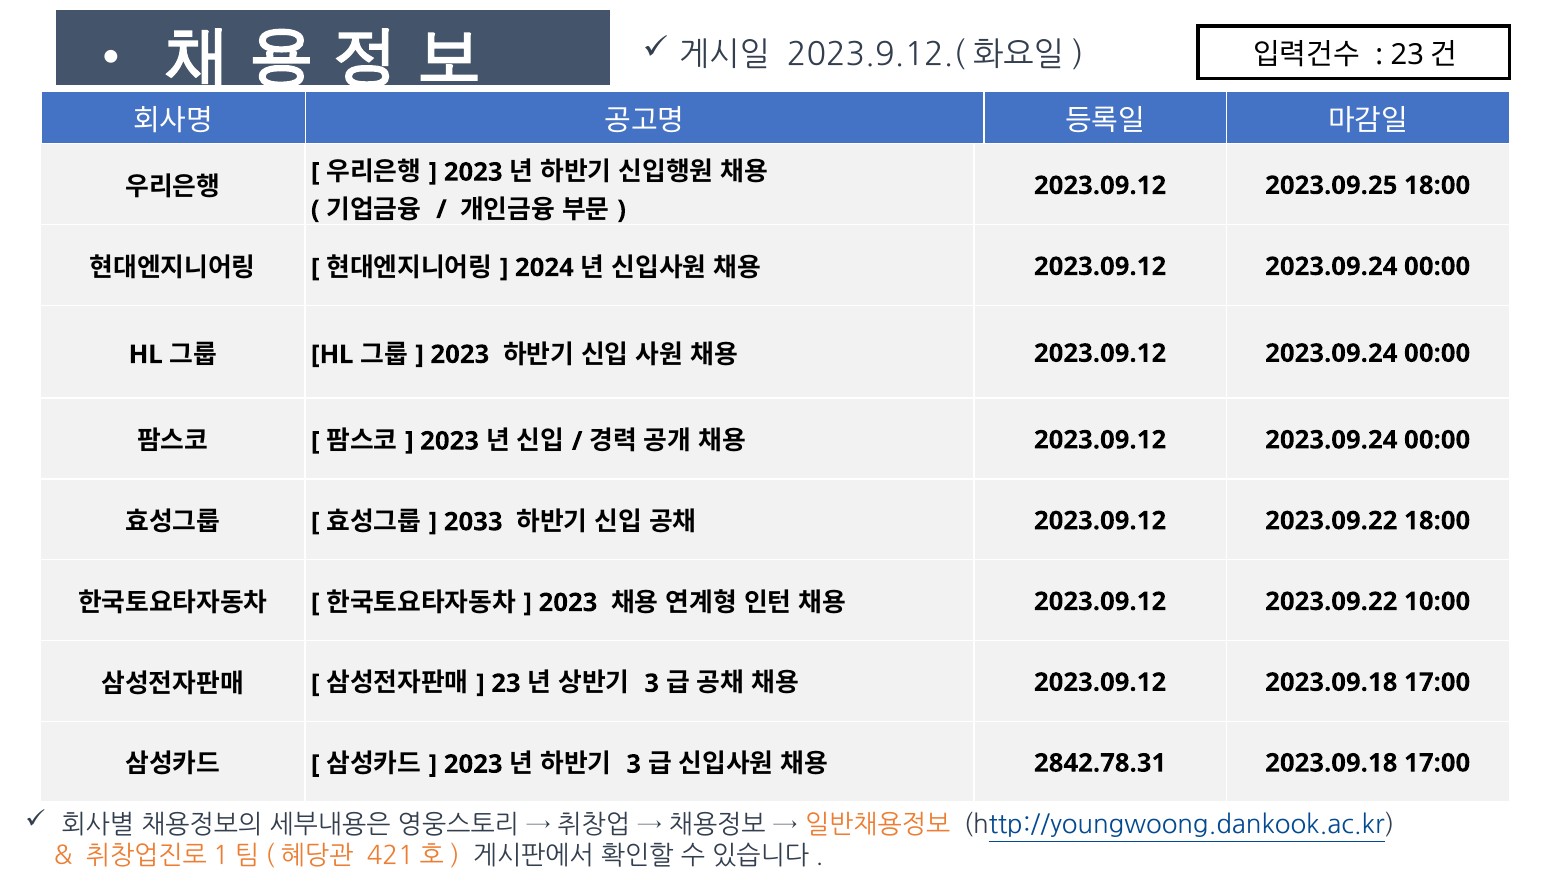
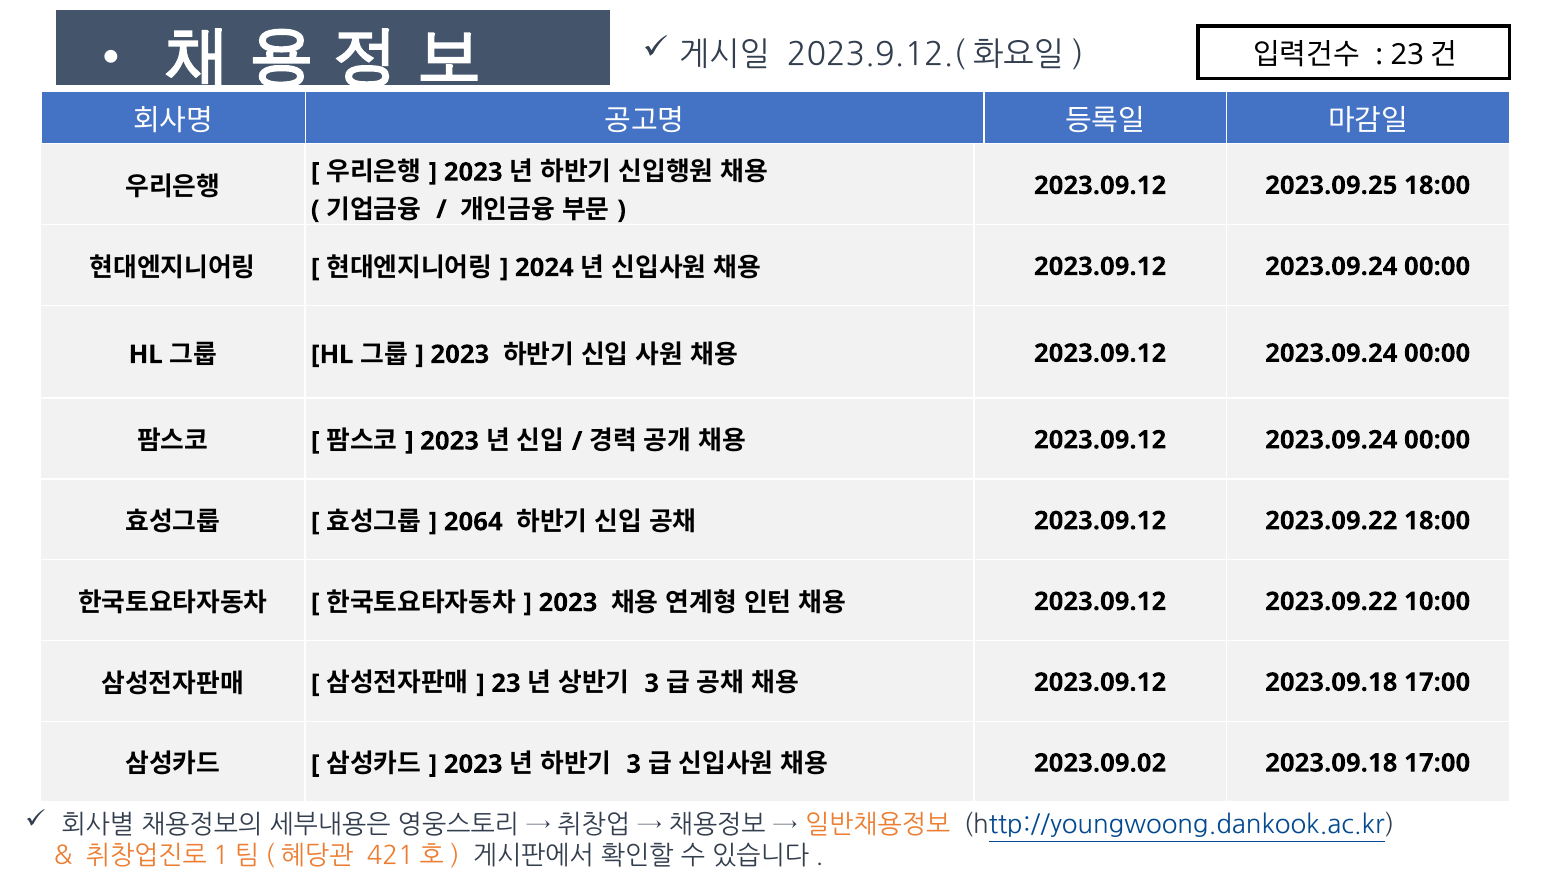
2033: 2033 -> 2064 (473, 522)
2842.78.31: 2842.78.31 -> 2023.09.02 (1100, 764)
